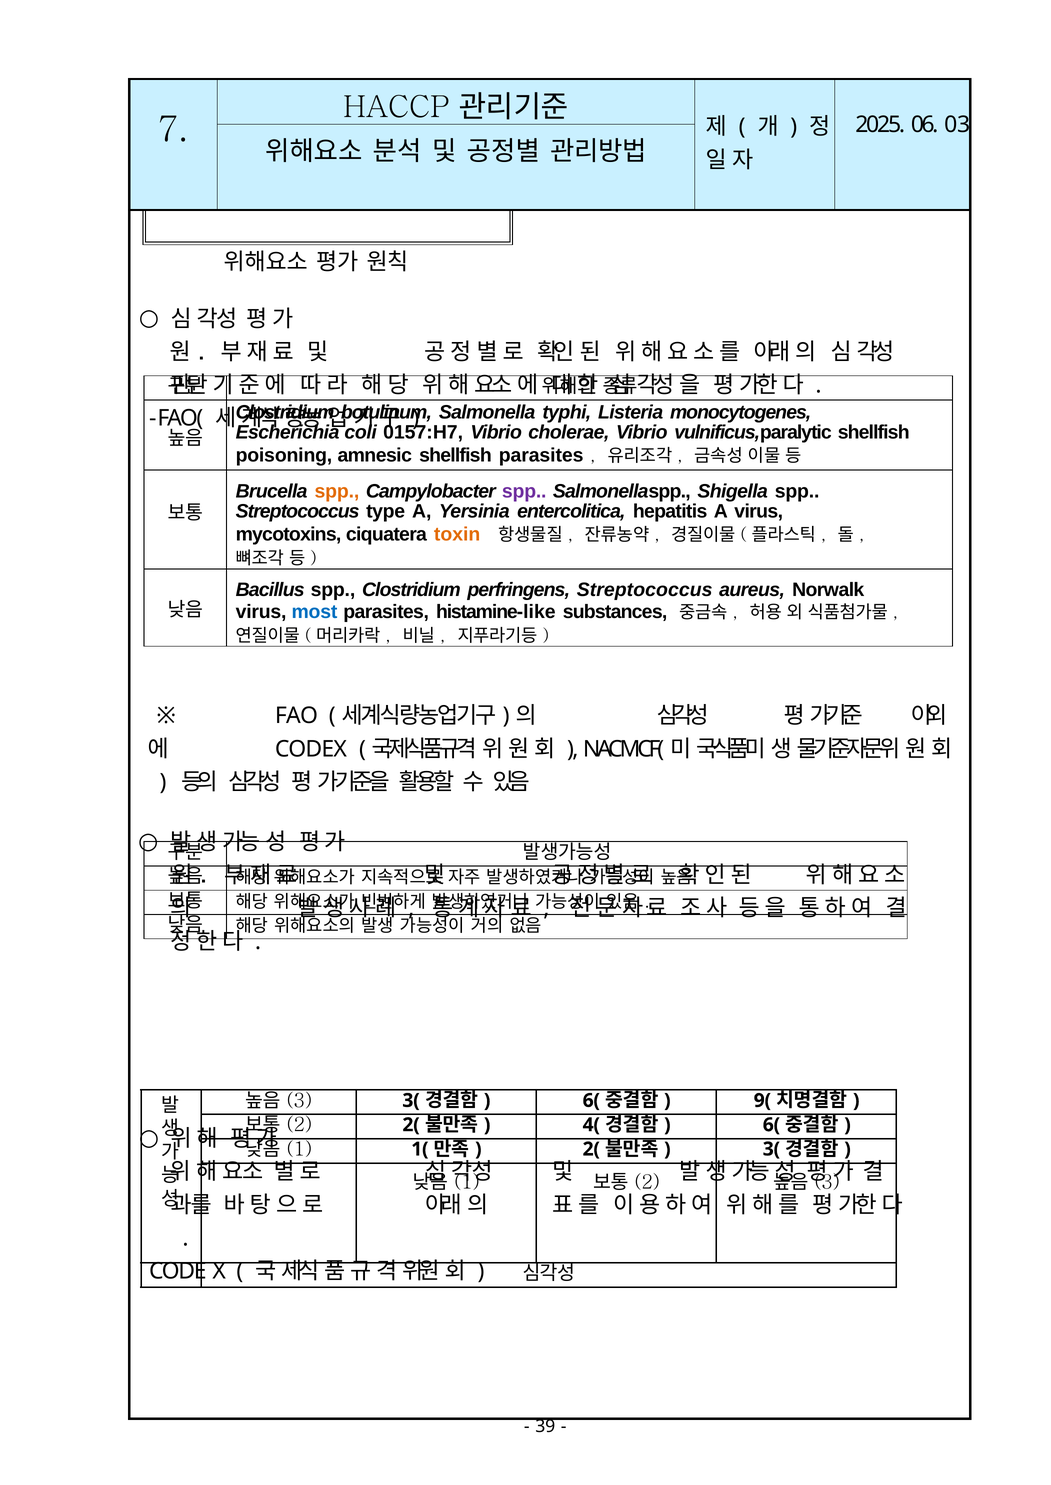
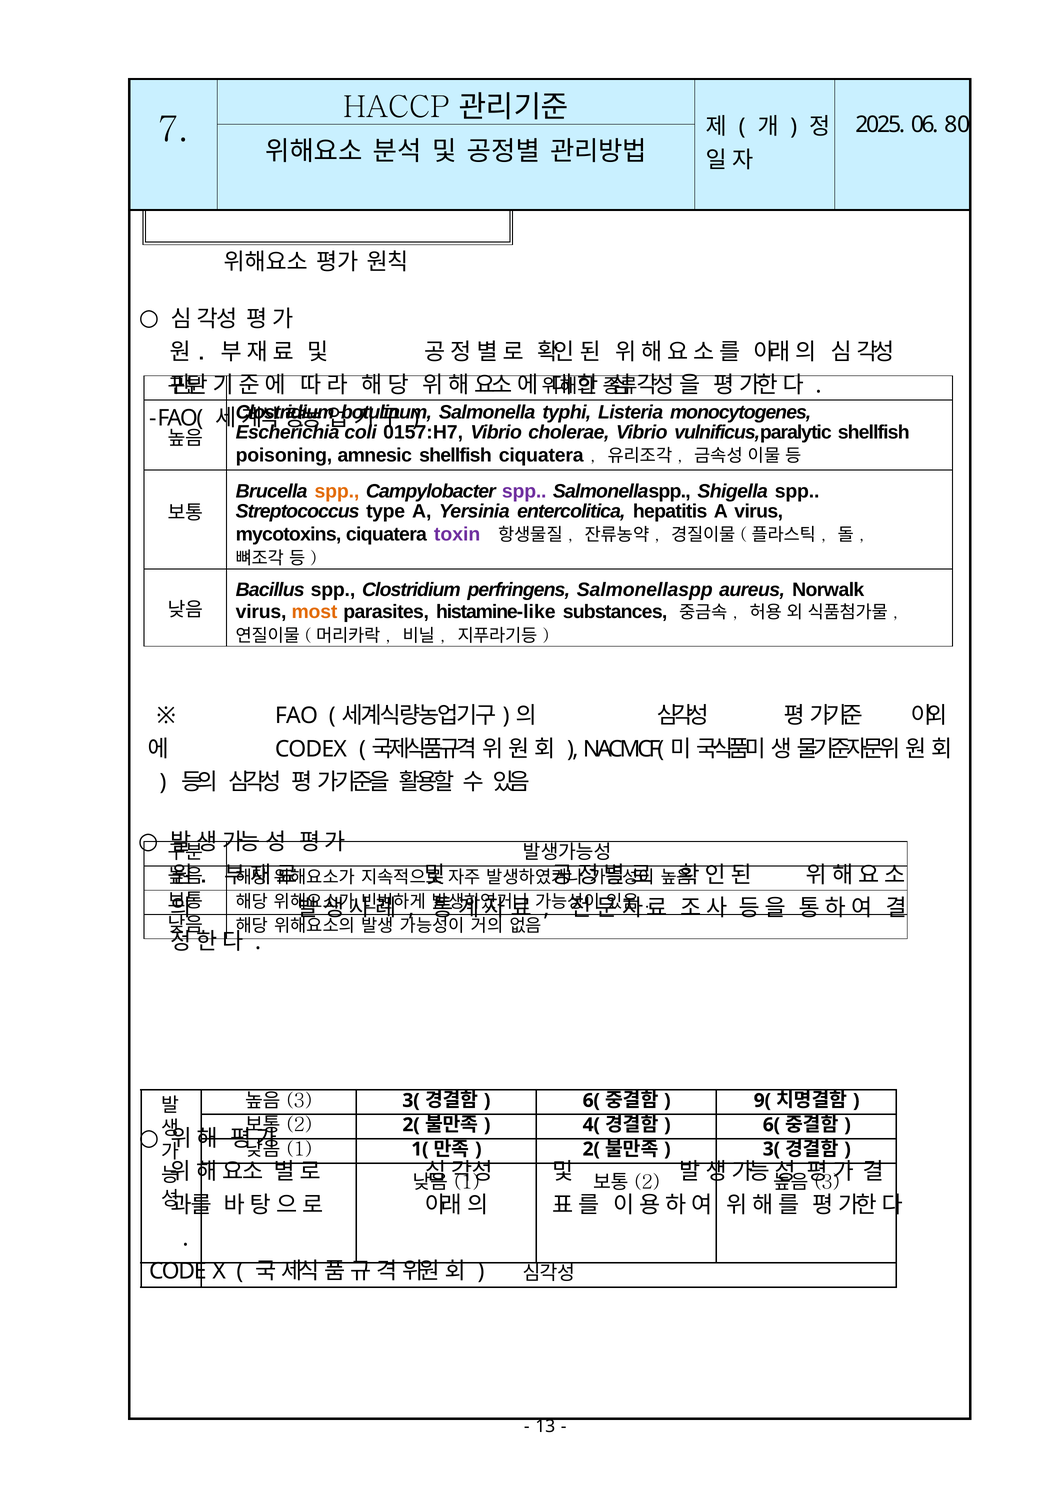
03: 03 -> 80 (957, 125)
shellfish parasites: parasites -> ciquatera (541, 456)
toxin colour: orange -> purple (457, 534)
perfringens Streptococcus: Streptococcus -> Salmonellaspp (645, 590)
most colour: blue -> orange (314, 612)
39: 39 -> 13 (545, 1427)
